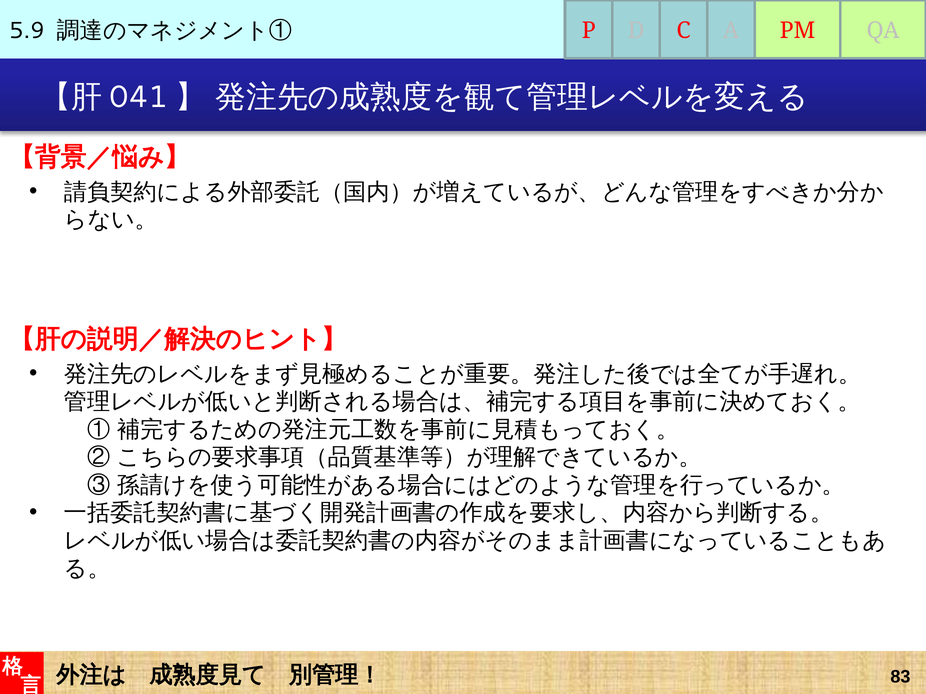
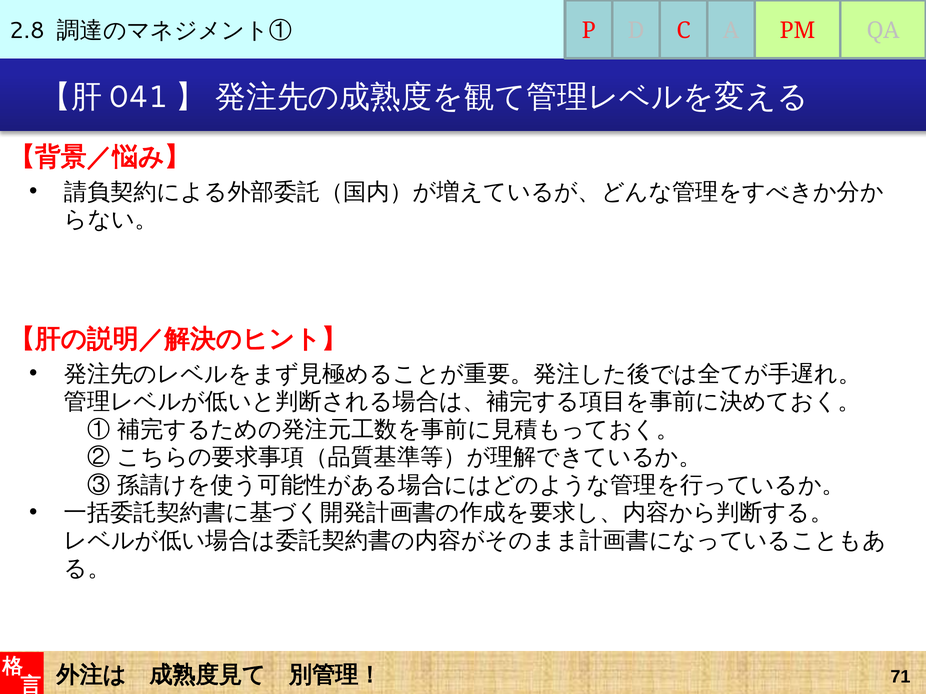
5.9: 5.9 -> 2.8 (27, 31)
83: 83 -> 71 (900, 678)
